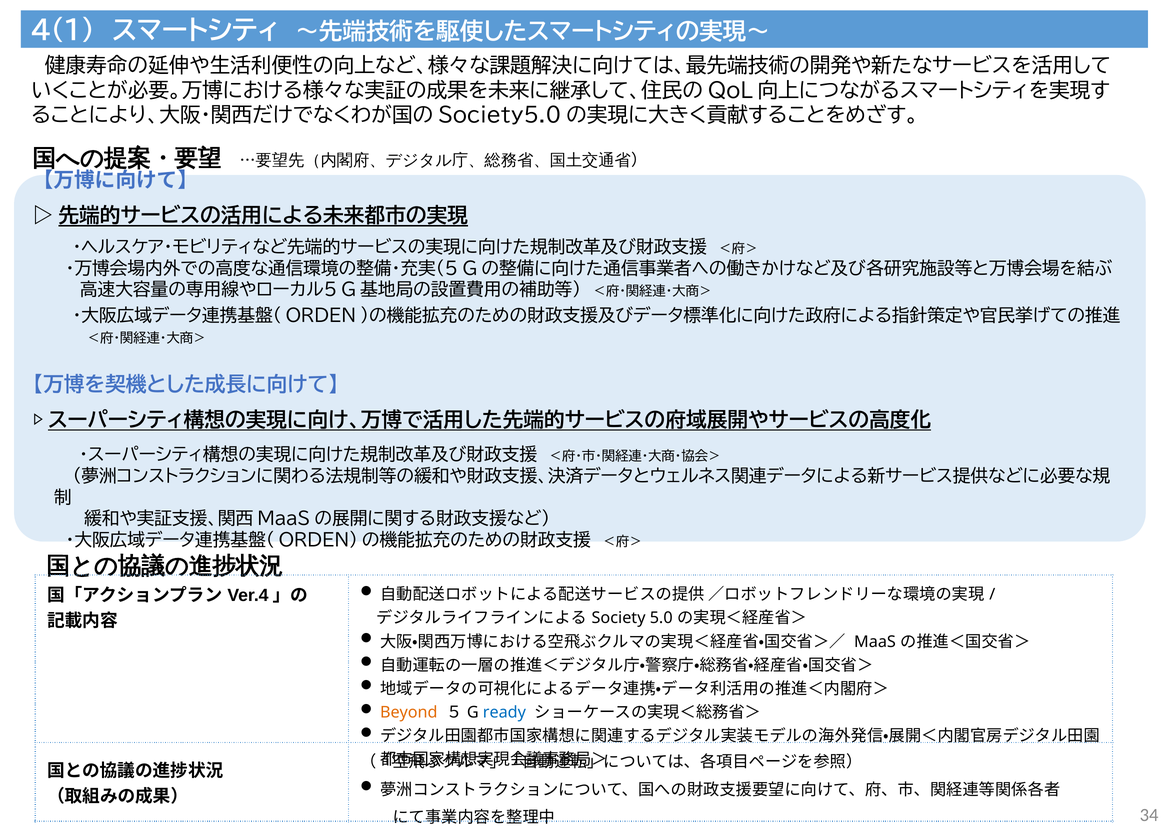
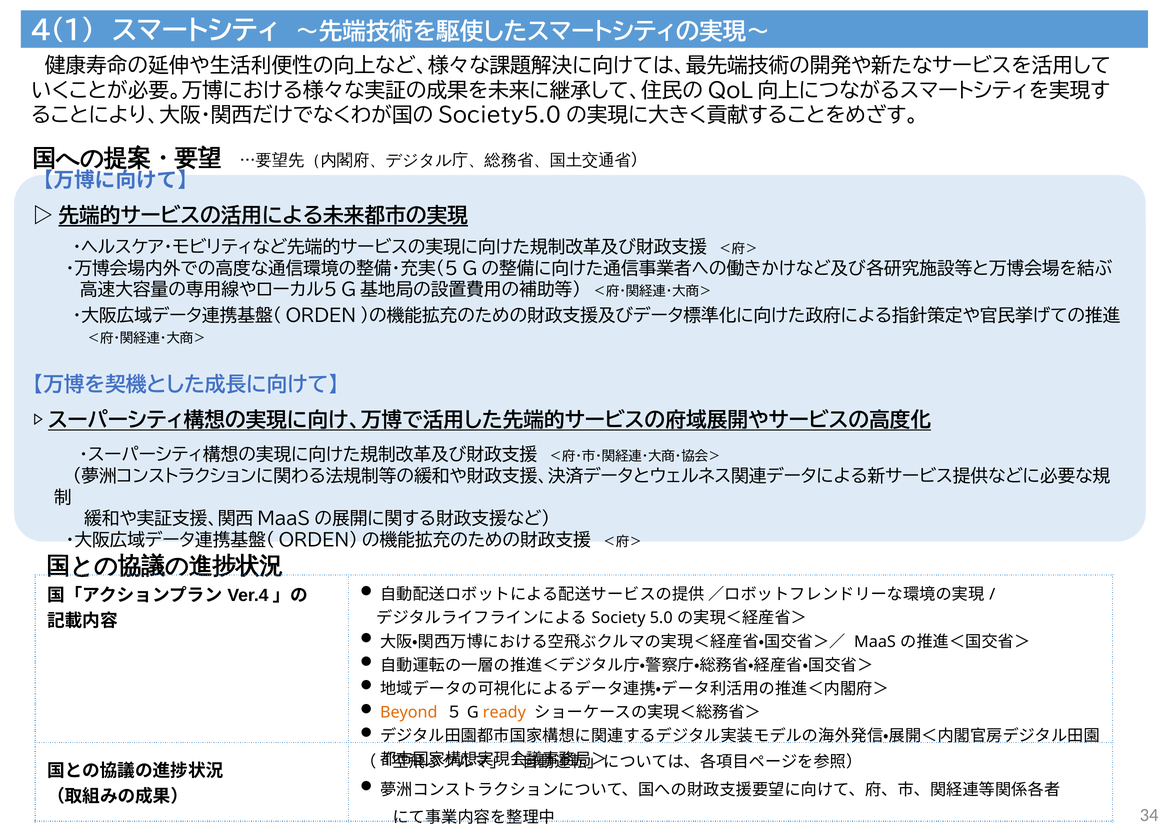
ready colour: blue -> orange (504, 712)
